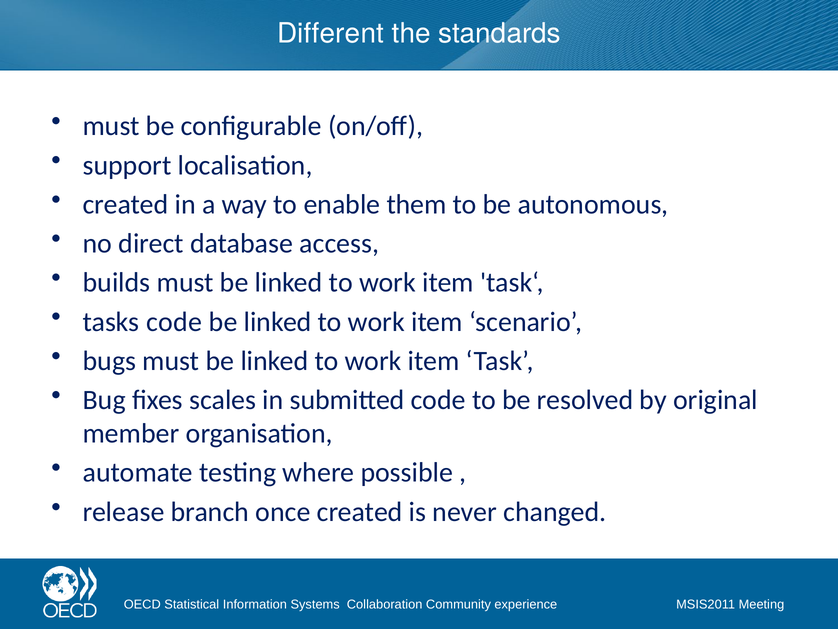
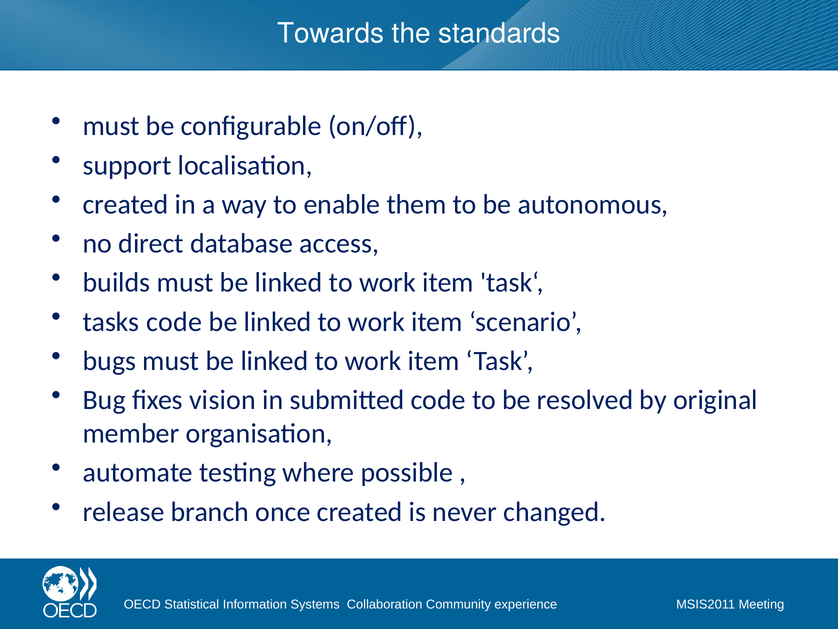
Different: Different -> Towards (331, 34)
scales: scales -> vision (222, 400)
